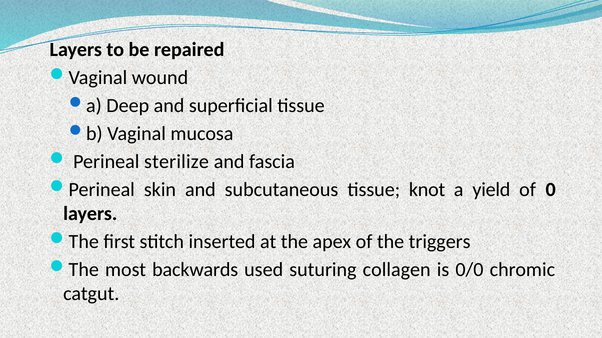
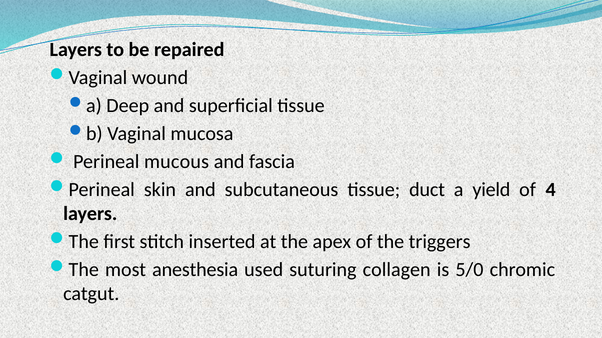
sterilize: sterilize -> mucous (176, 162)
knot: knot -> duct (427, 190)
0: 0 -> 4 (551, 190)
backwards: backwards -> anesthesia (195, 270)
0/0: 0/0 -> 5/0 (469, 270)
